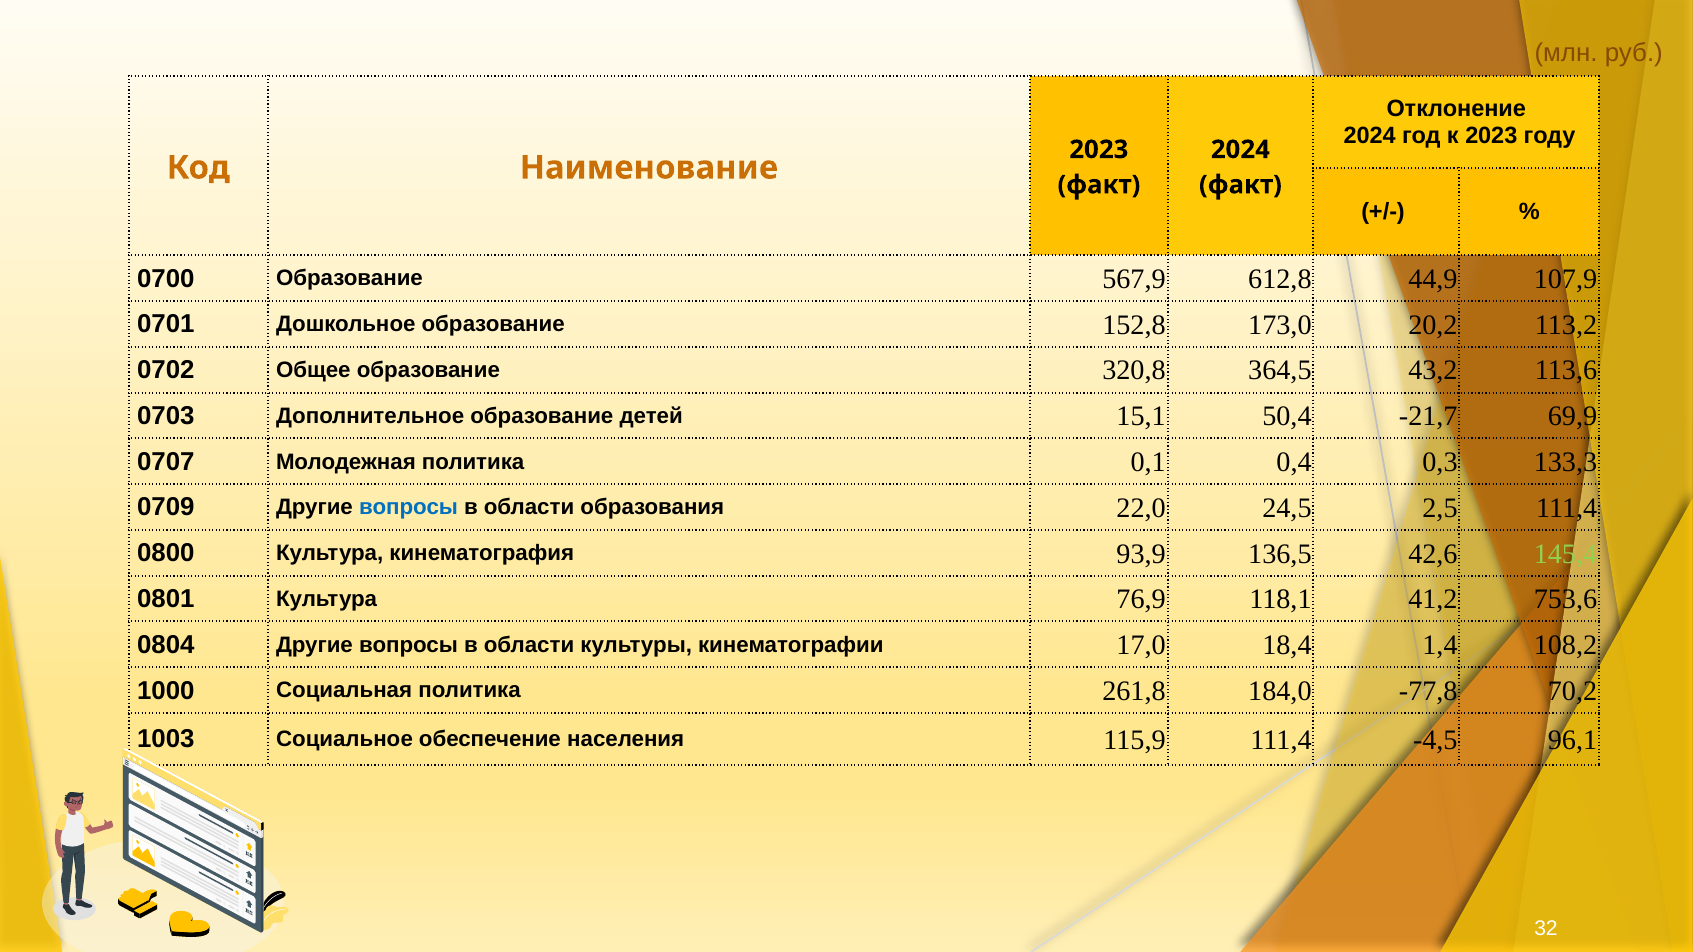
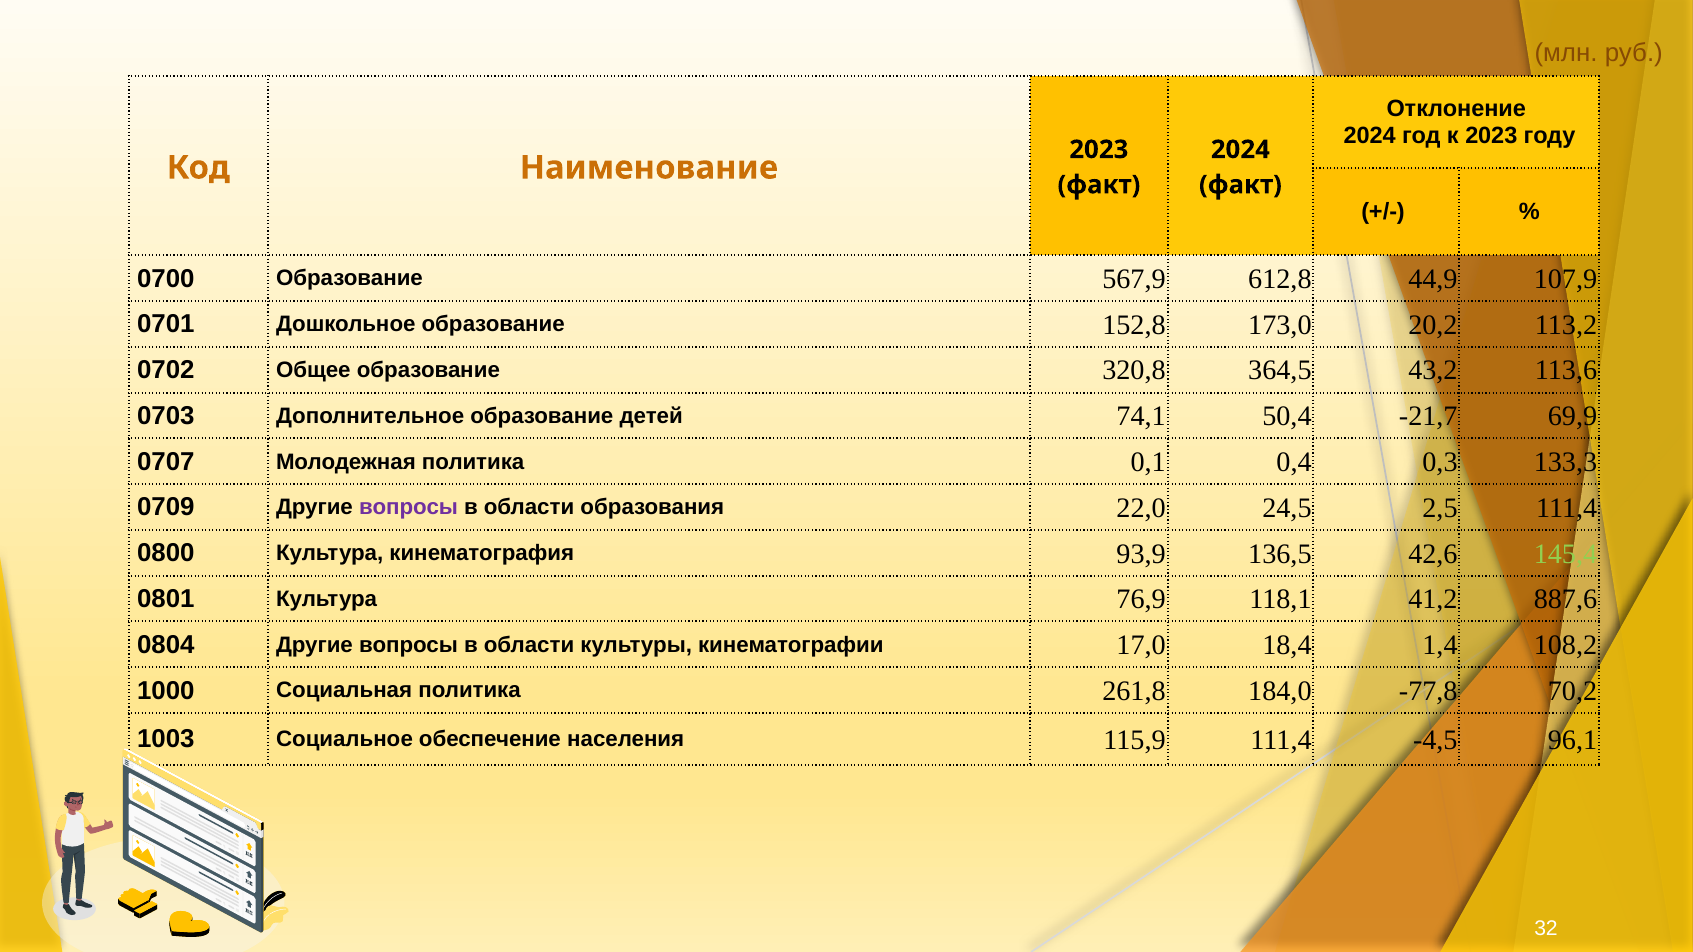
15,1: 15,1 -> 74,1 (1141, 417)
вопросы colour: blue -> purple (409, 508)
753,6: 753,6 -> 887,6 (1565, 600)
